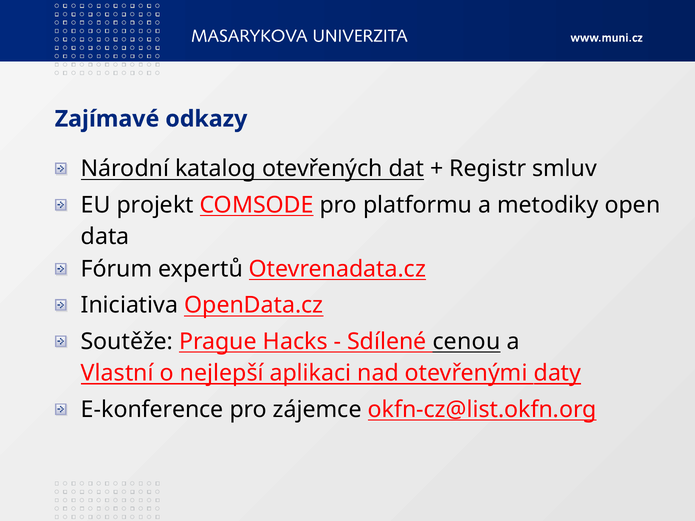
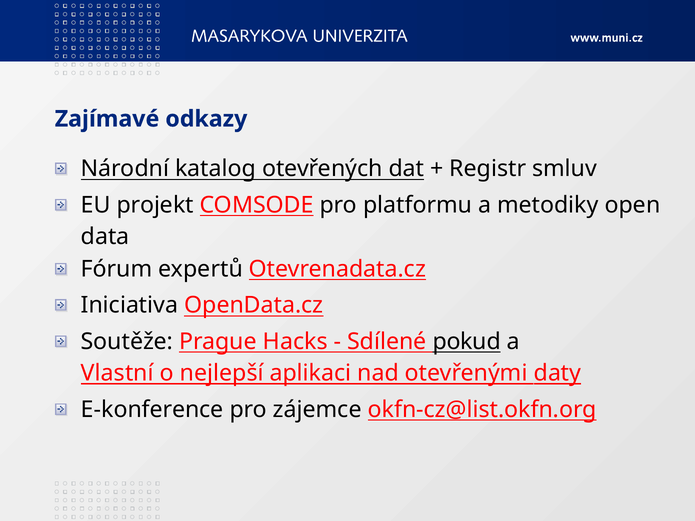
cenou: cenou -> pokud (467, 342)
